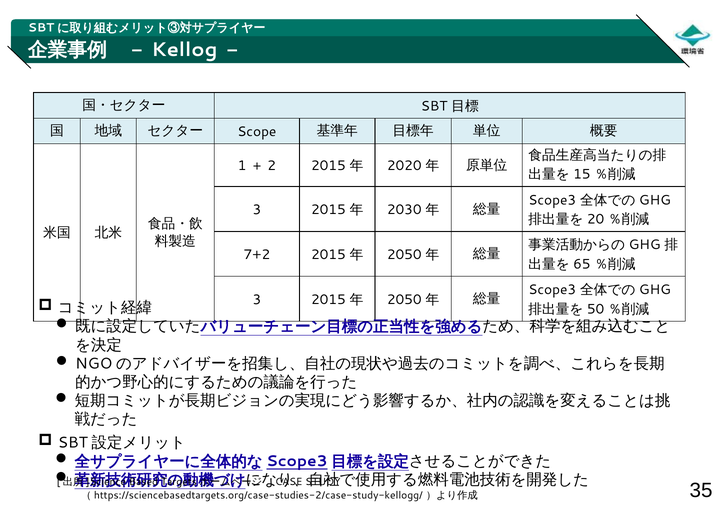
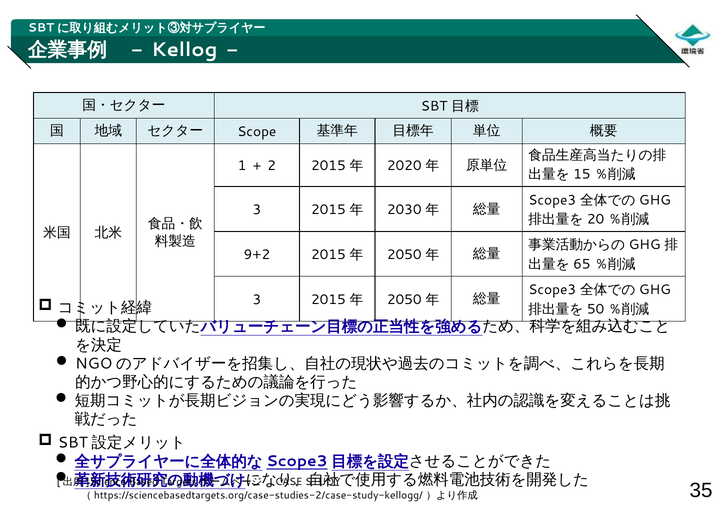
7+2: 7+2 -> 9+2 (257, 255)
